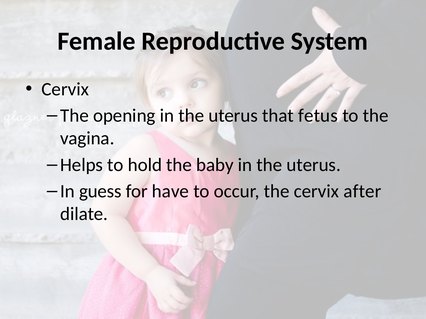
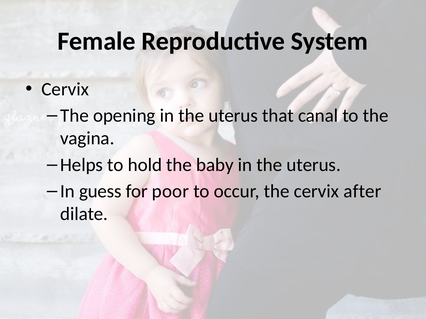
fetus: fetus -> canal (318, 116)
have: have -> poor (170, 192)
